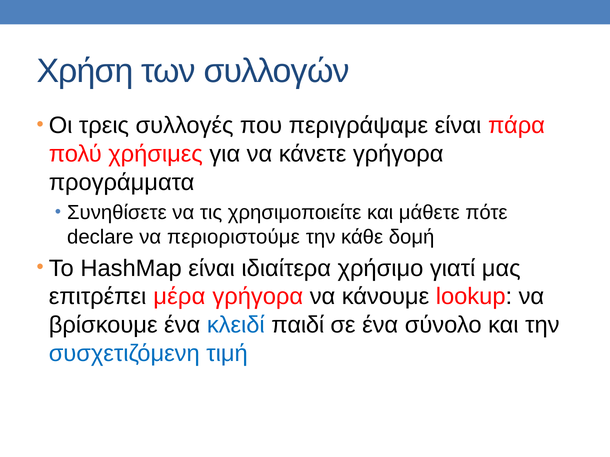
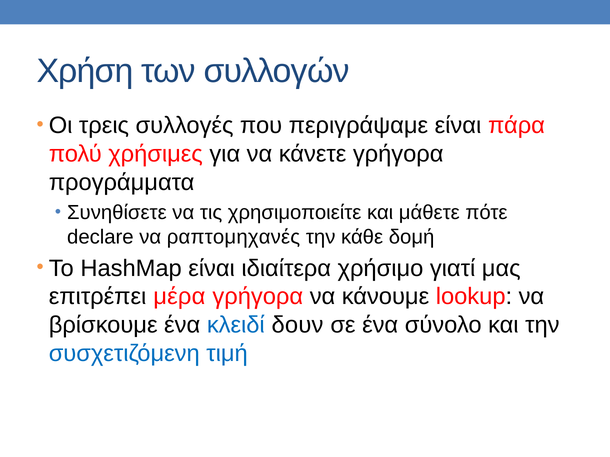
περιοριστούμε: περιοριστούμε -> ραπτομηχανές (233, 237)
παιδί: παιδί -> δουν (297, 325)
